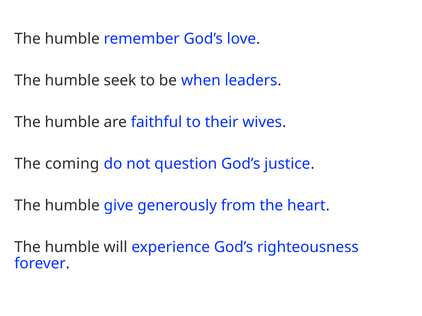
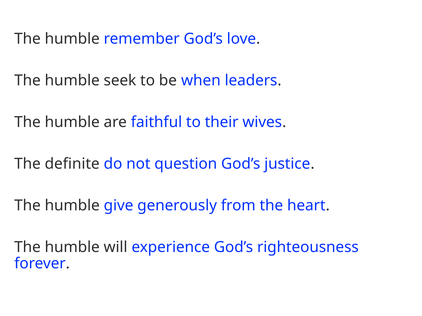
coming: coming -> definite (72, 164)
